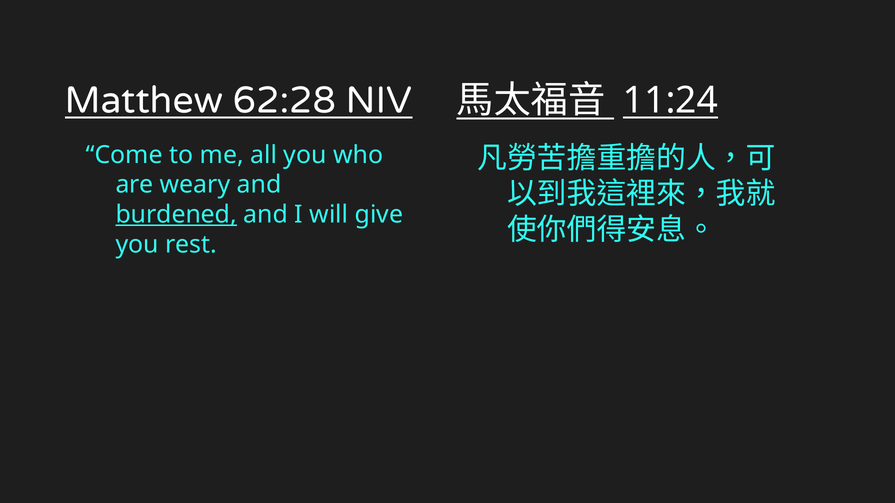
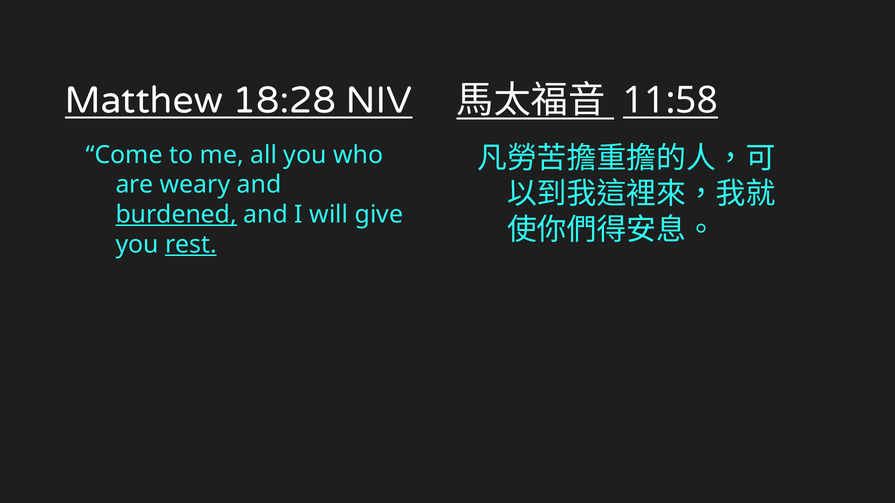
62:28: 62:28 -> 18:28 (284, 101)
11:24: 11:24 -> 11:58 (670, 101)
rest underline: none -> present (191, 245)
